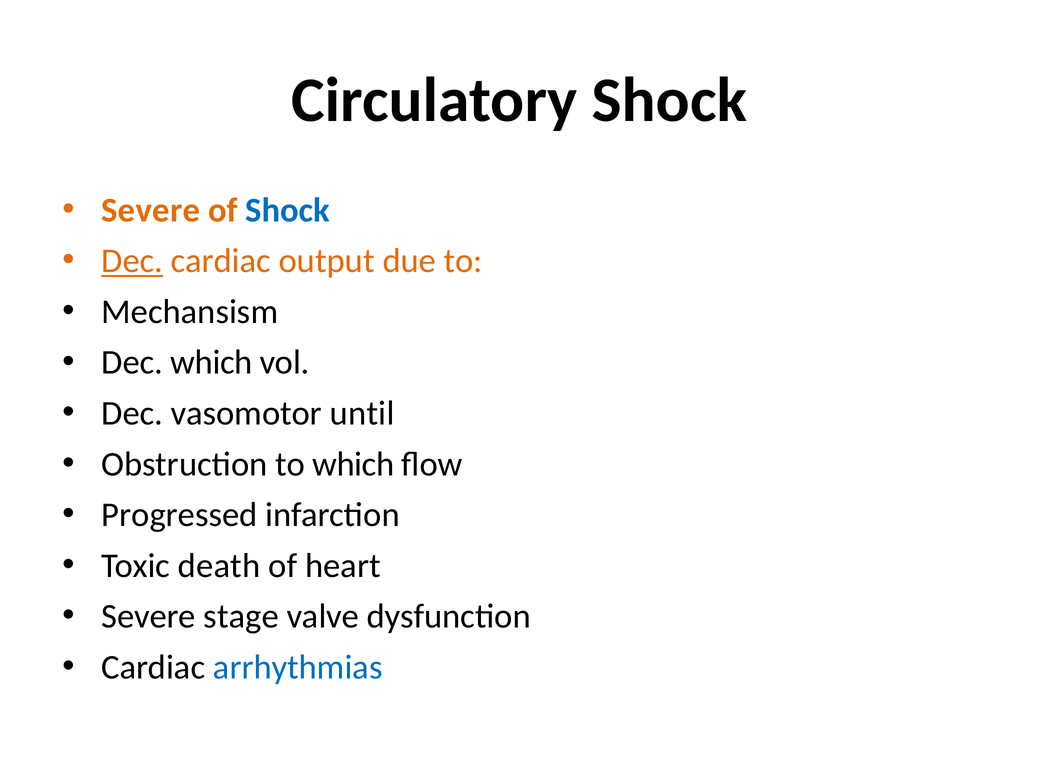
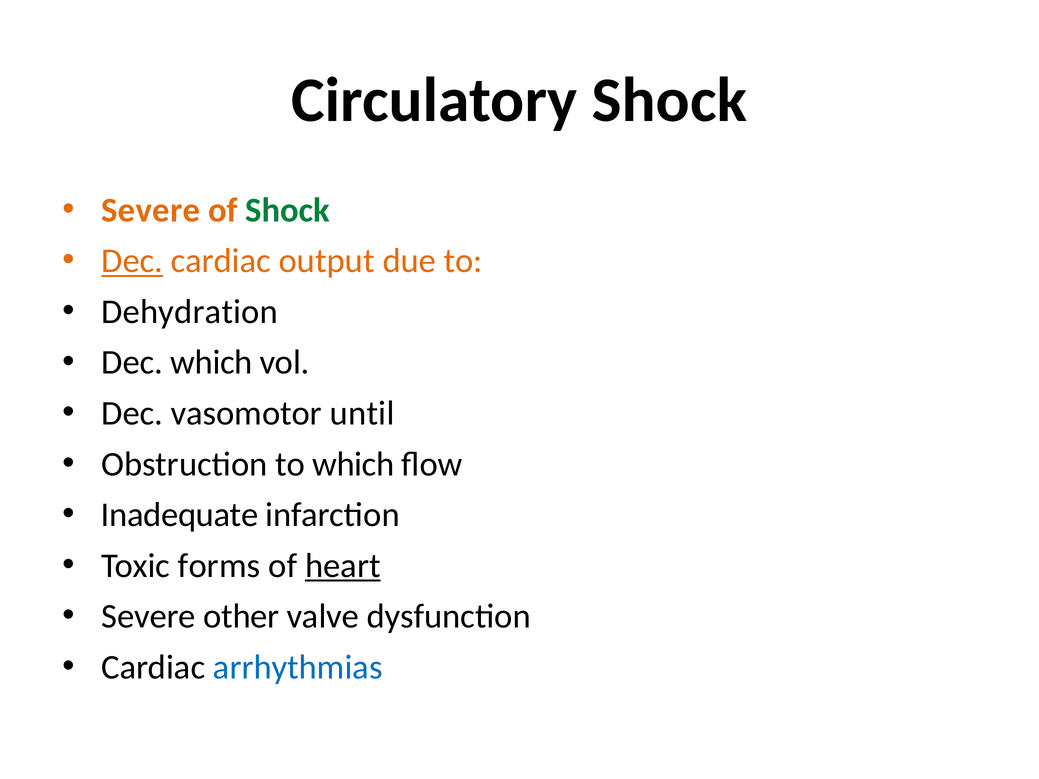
Shock colour: blue -> green (288, 210)
Mechansism: Mechansism -> Dehydration (190, 312)
Progressed: Progressed -> Inadequate (180, 515)
death: death -> forms (219, 566)
heart underline: none -> present (343, 566)
stage: stage -> other (241, 617)
